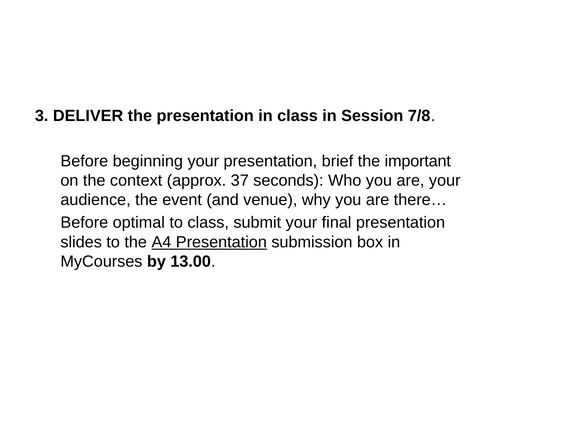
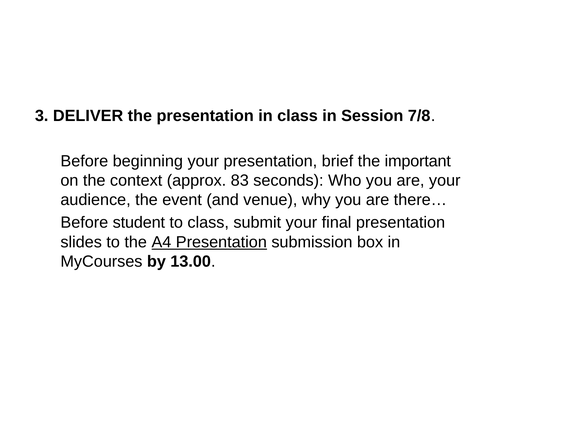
37: 37 -> 83 (240, 181)
optimal: optimal -> student (139, 223)
